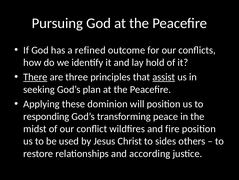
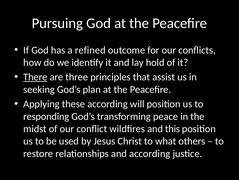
assist underline: present -> none (164, 77)
these dominion: dominion -> according (108, 104)
fire: fire -> this (173, 128)
sides: sides -> what (166, 141)
